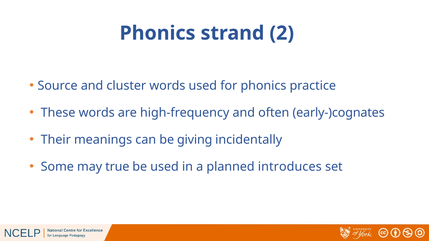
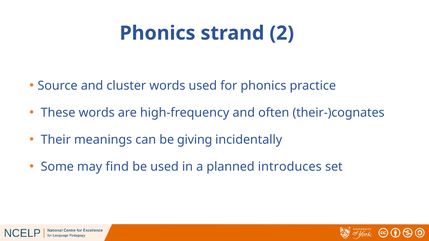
early-)cognates: early-)cognates -> their-)cognates (339, 113)
true: true -> find (117, 167)
